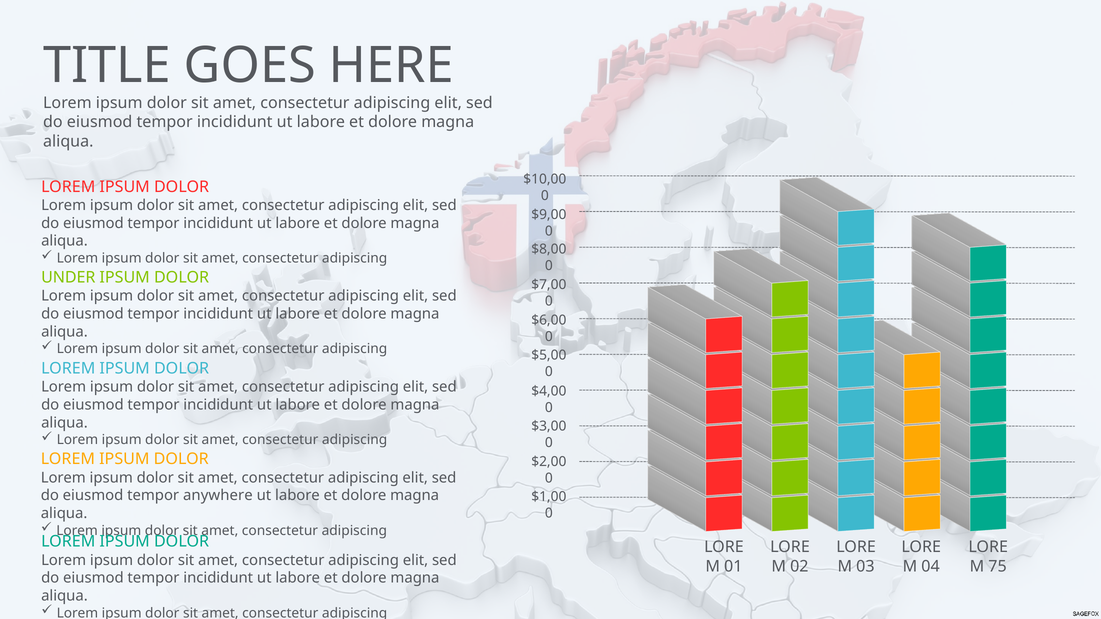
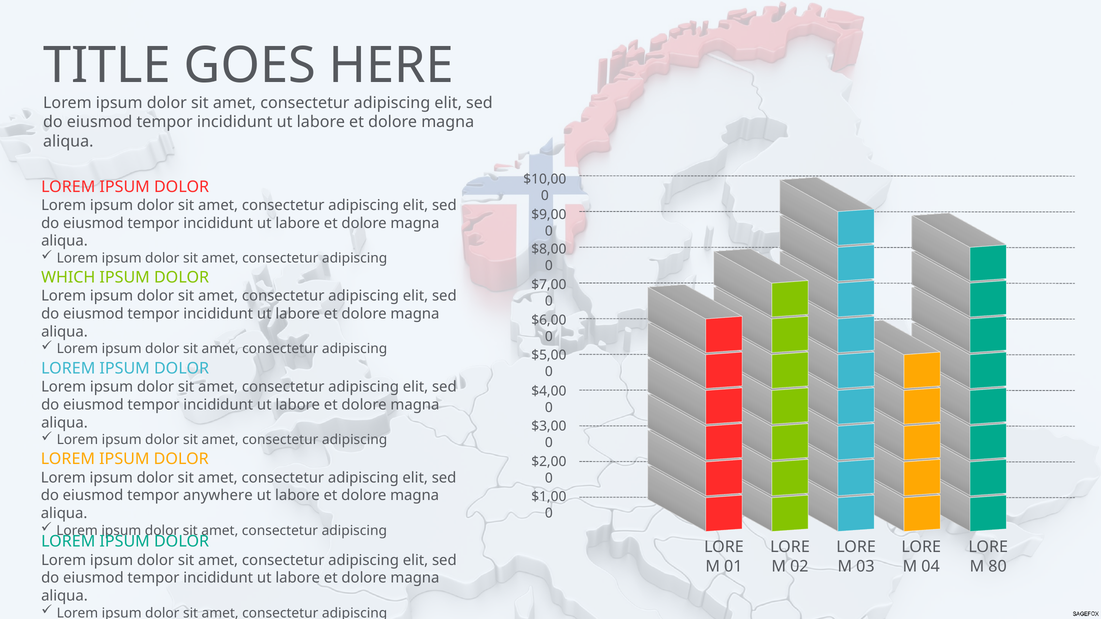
UNDER: UNDER -> WHICH (68, 278)
75: 75 -> 80 (998, 567)
